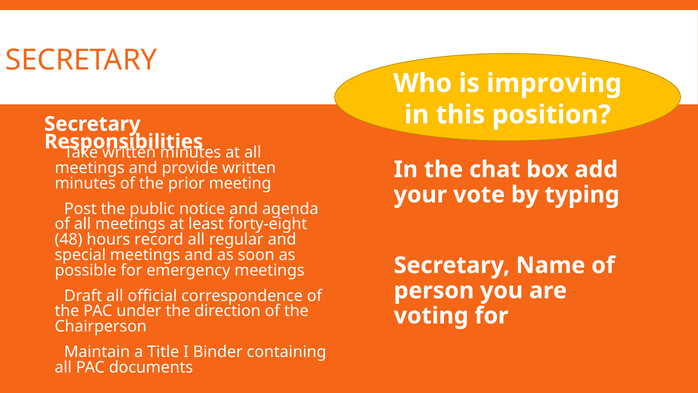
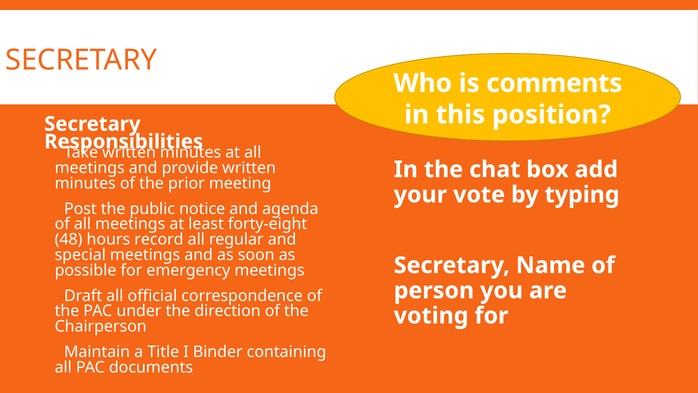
improving: improving -> comments (554, 83)
